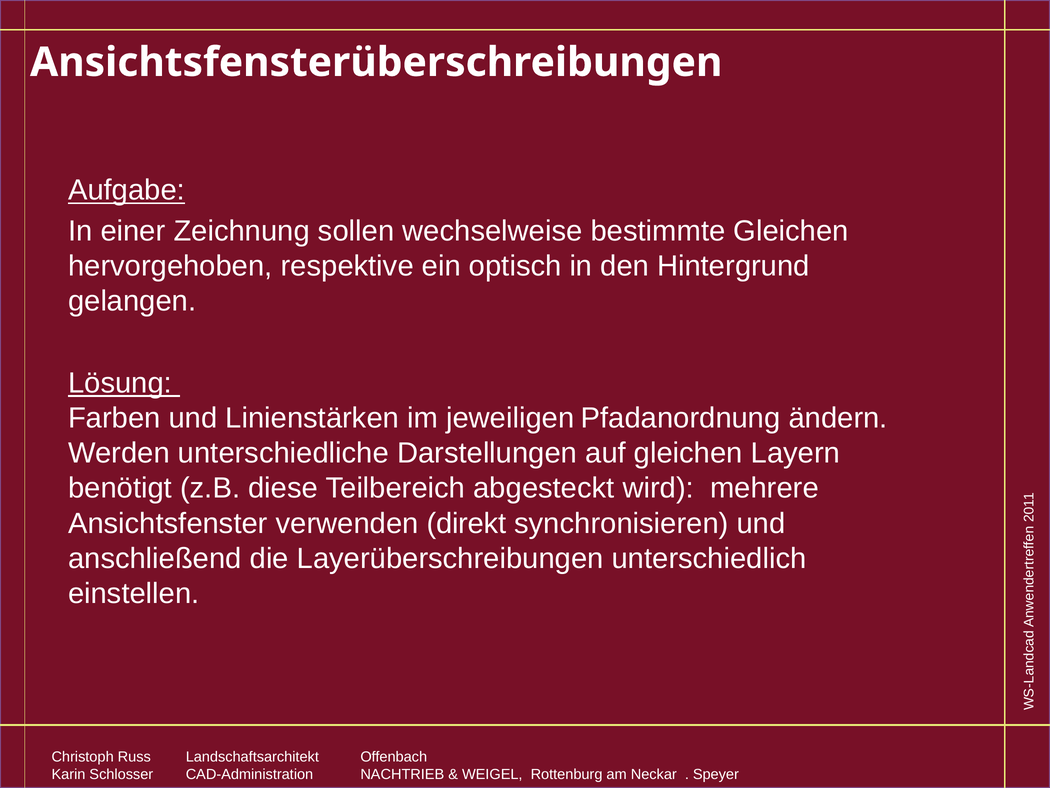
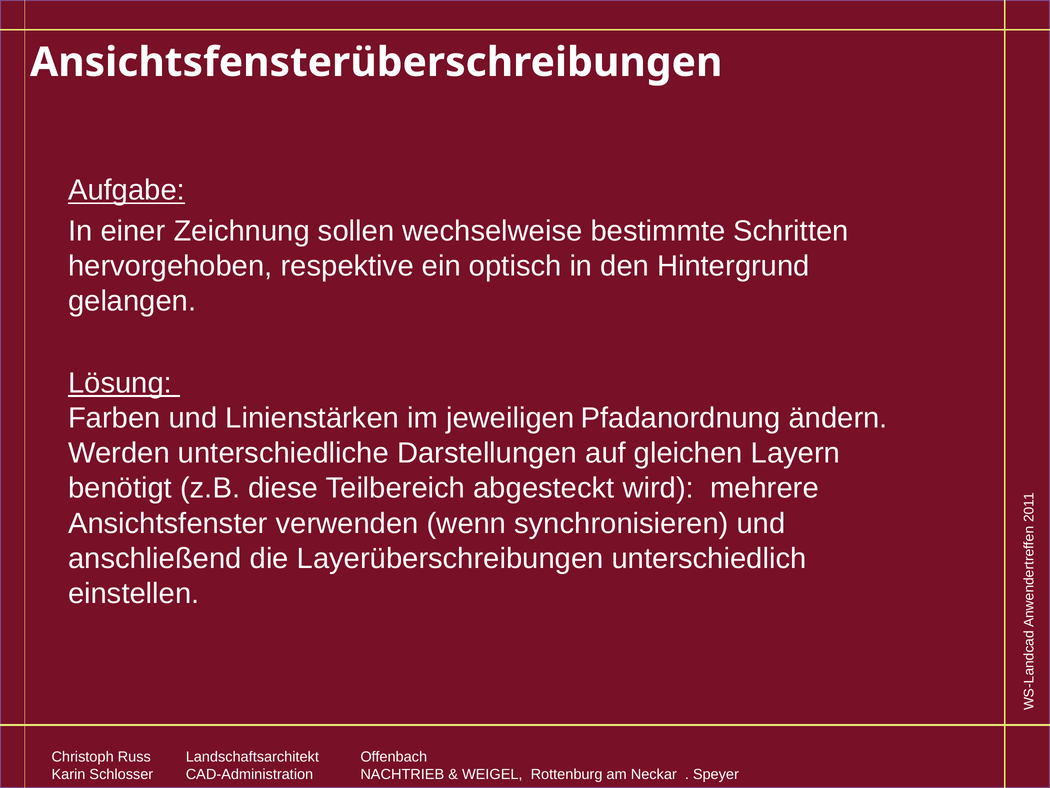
bestimmte Gleichen: Gleichen -> Schritten (791, 231)
direkt: direkt -> wenn (466, 523)
